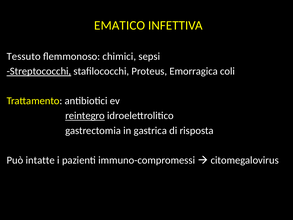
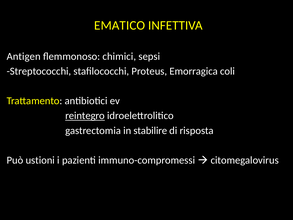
Tessuto: Tessuto -> Antigen (24, 56)
Streptococchi underline: present -> none (39, 71)
gastrica: gastrica -> stabilire (150, 130)
intatte: intatte -> ustioni (40, 160)
